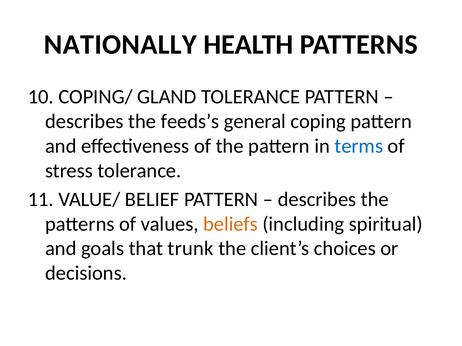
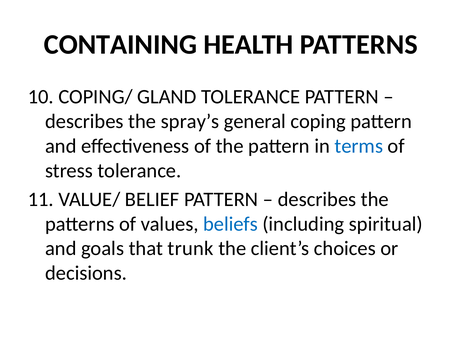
NATIONALLY: NATIONALLY -> CONTAINING (120, 45)
feeds’s: feeds’s -> spray’s (190, 122)
beliefs colour: orange -> blue (230, 224)
